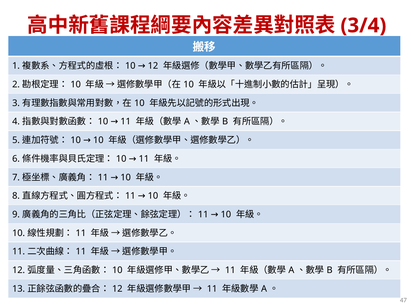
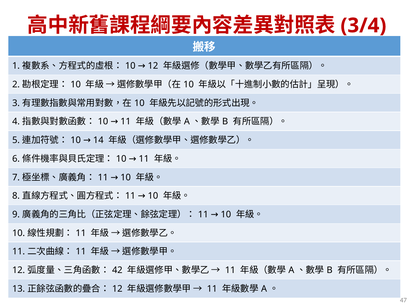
10 10: 10 -> 14 (98, 140)
10: 10 -> 42 (117, 270)
